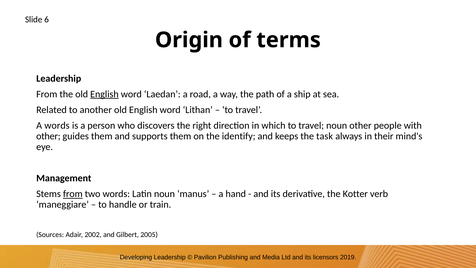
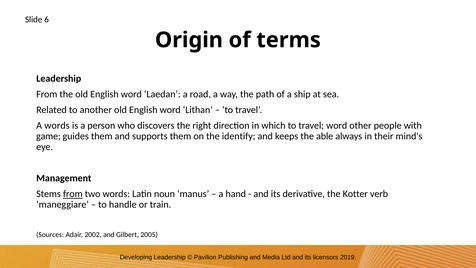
English underline: present -> none (104, 94)
travel noun: noun -> word (337, 125)
other: other -> game (48, 136)
task: task -> able (325, 136)
